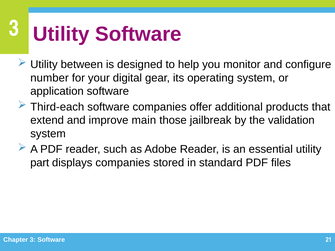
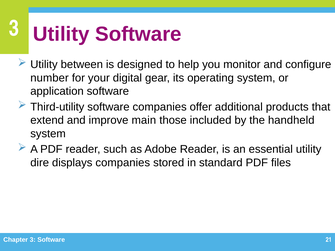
Third-each: Third-each -> Third-utility (57, 107)
jailbreak: jailbreak -> included (211, 120)
validation: validation -> handheld (291, 120)
part: part -> dire (40, 163)
